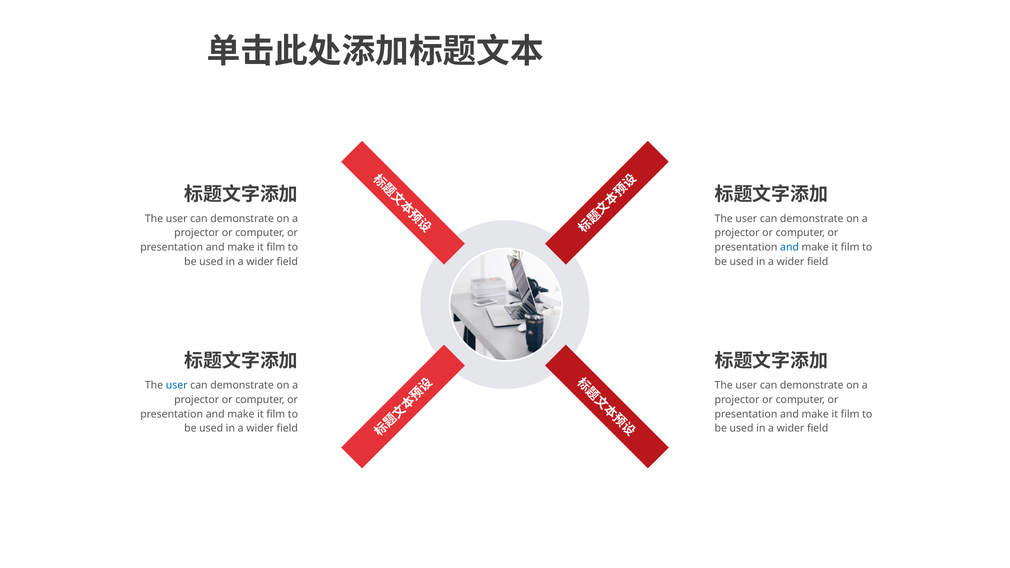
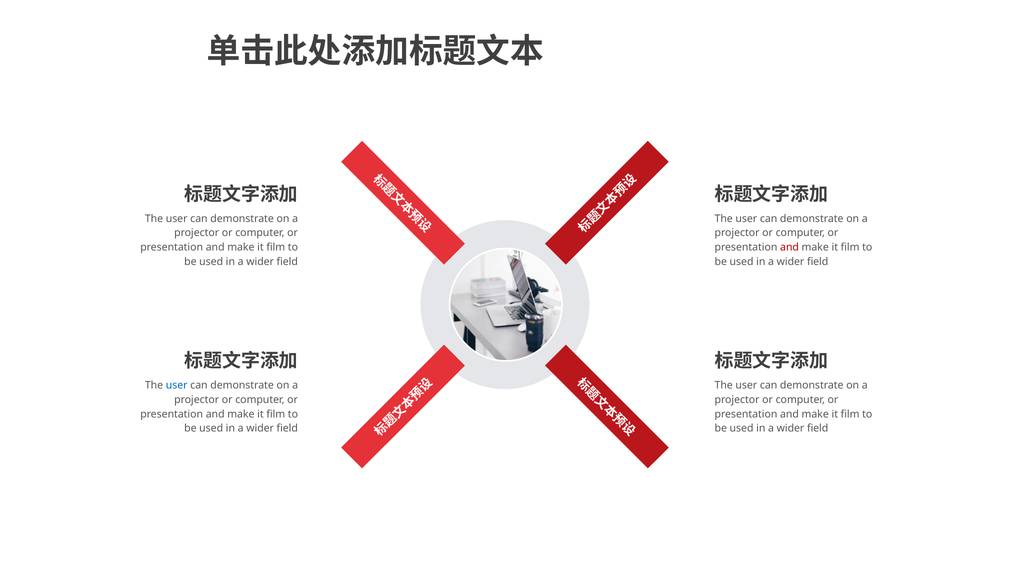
and colour: blue -> red (790, 247)
